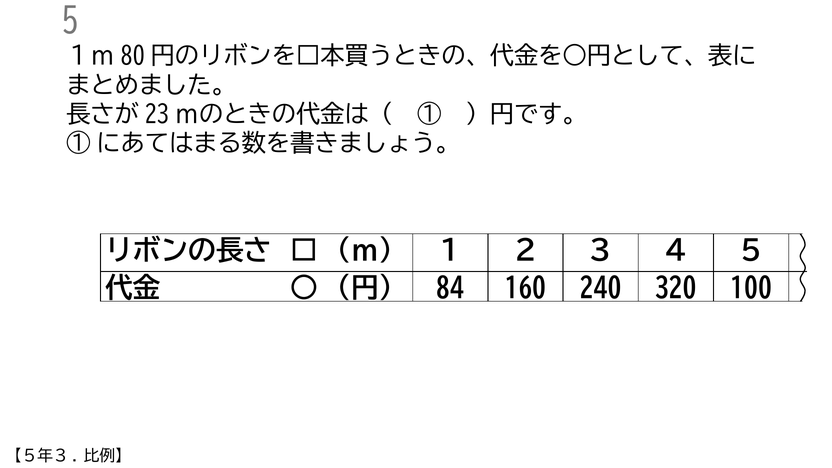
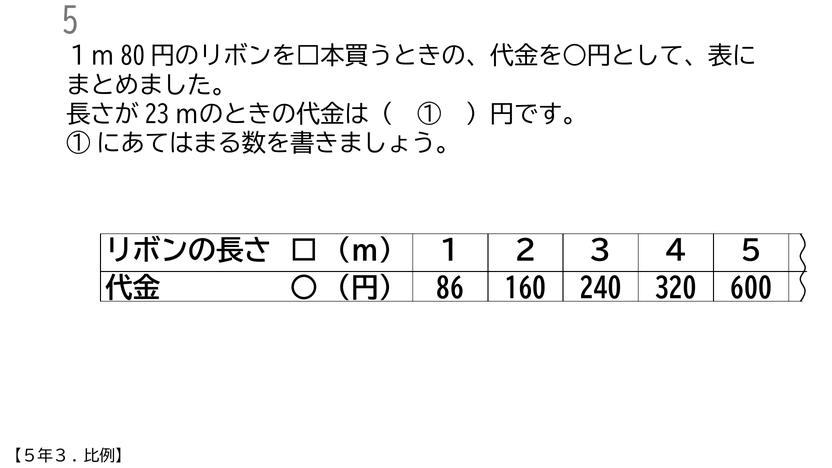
84: 84 -> 86 (450, 289)
100: 100 -> 600 (751, 289)
